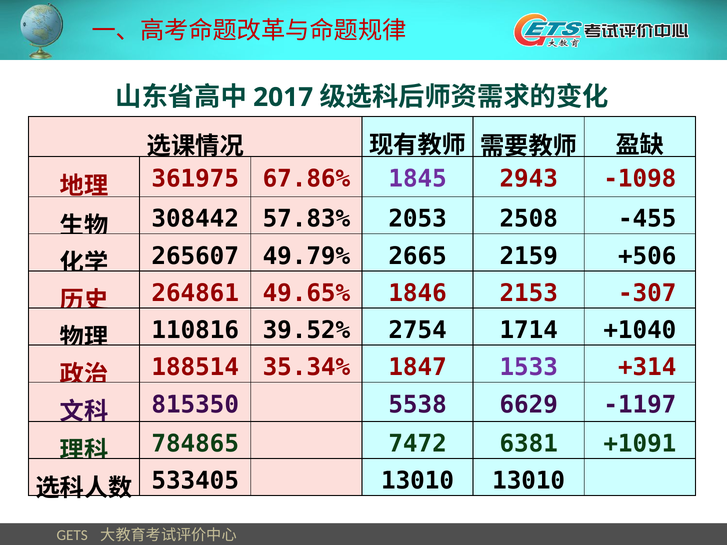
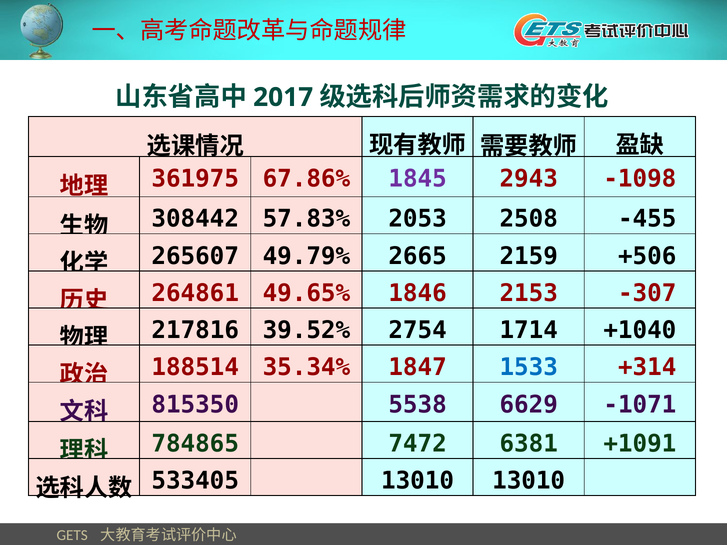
110816: 110816 -> 217816 (195, 330)
1533 colour: purple -> blue (529, 368)
-1197: -1197 -> -1071 (640, 405)
